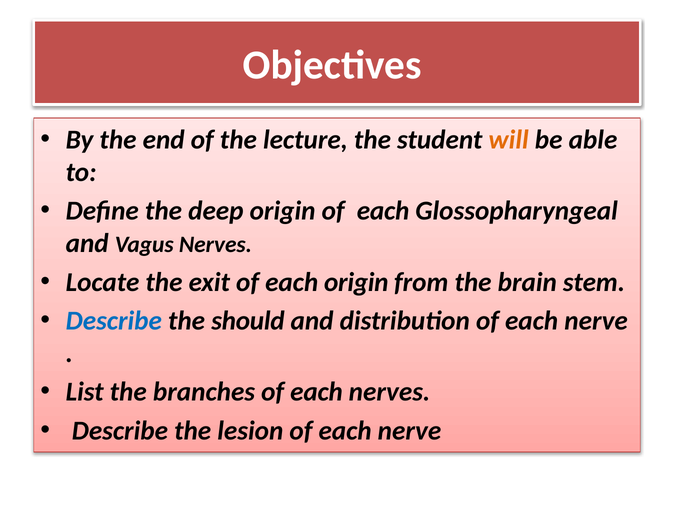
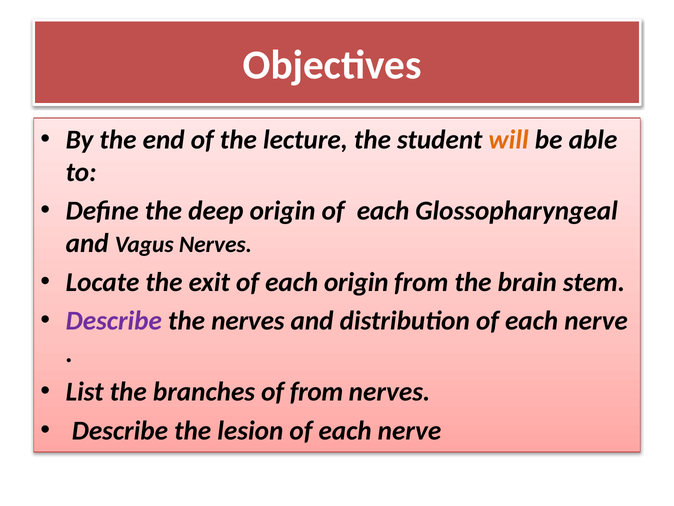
Describe colour: blue -> purple (114, 320)
the should: should -> nerves (248, 320)
branches of each: each -> from (317, 392)
